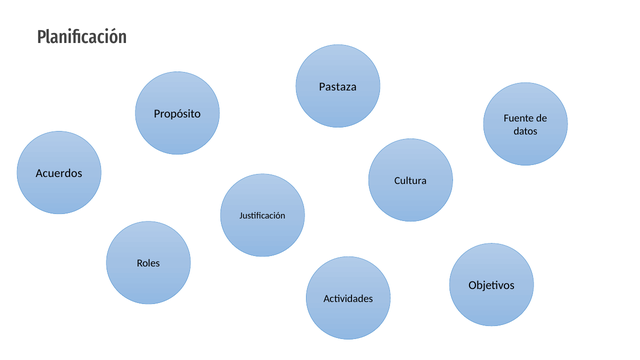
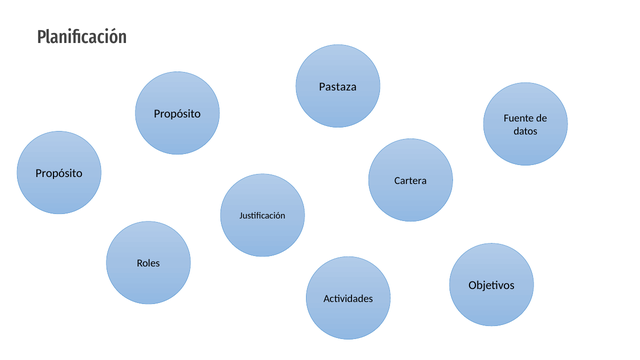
Acuerdos: Acuerdos -> Propósito (59, 173)
Cultura: Cultura -> Cartera (411, 181)
